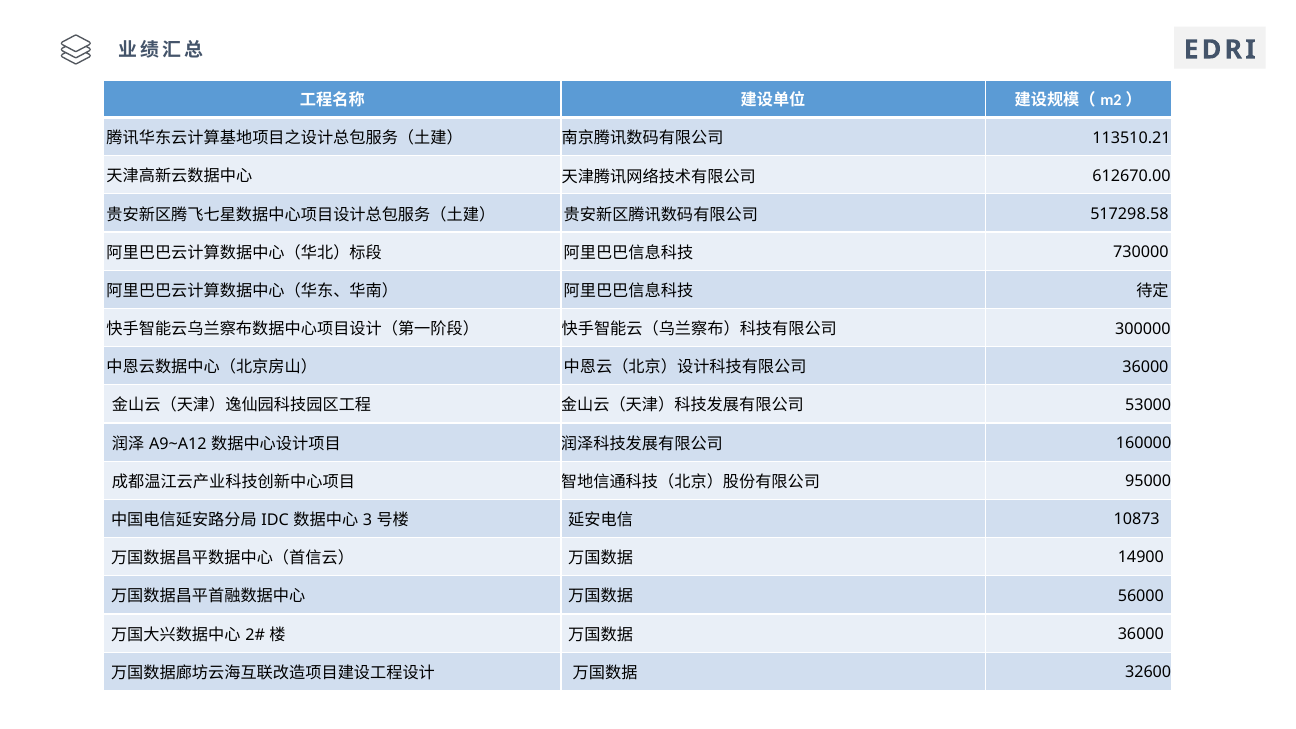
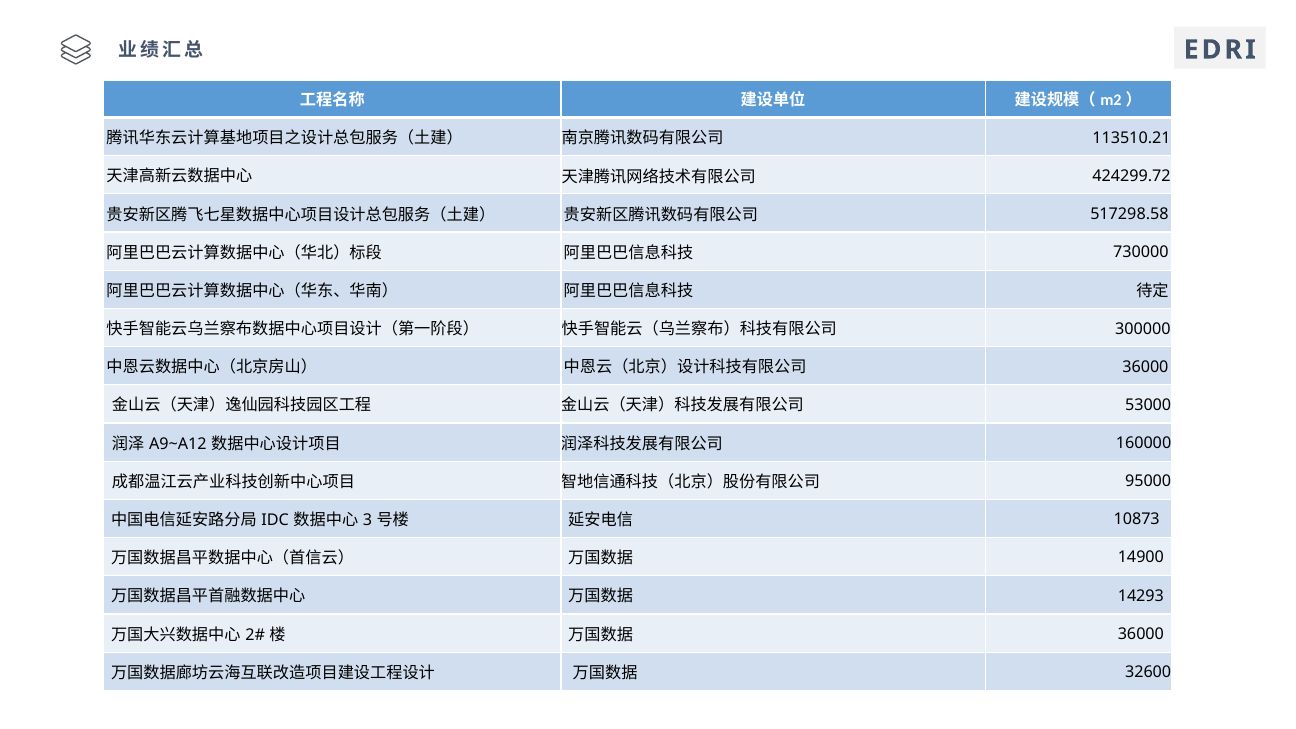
612670.00: 612670.00 -> 424299.72 (1132, 176)
56000: 56000 -> 14293 (1141, 596)
